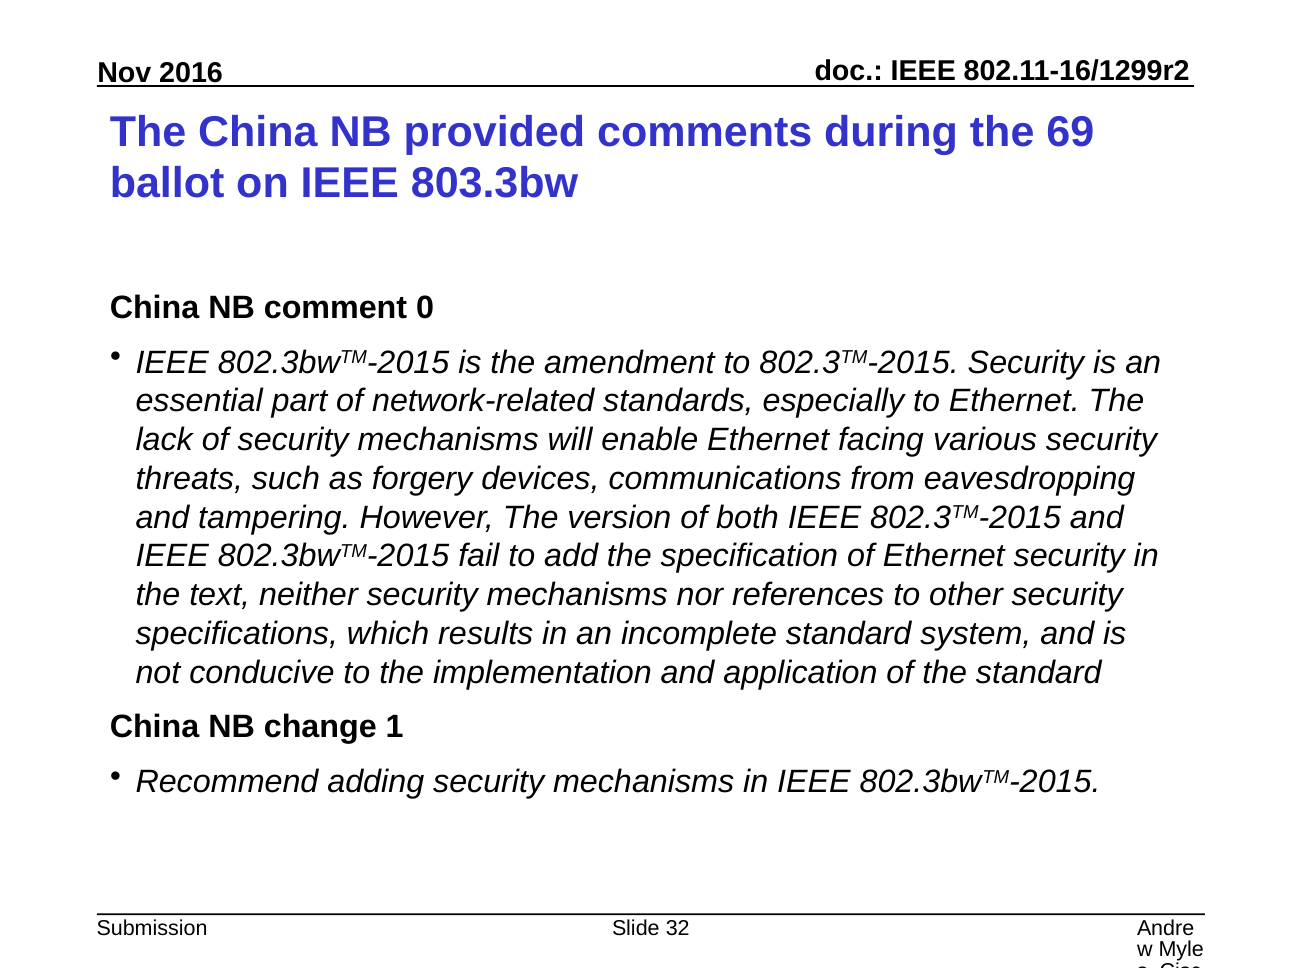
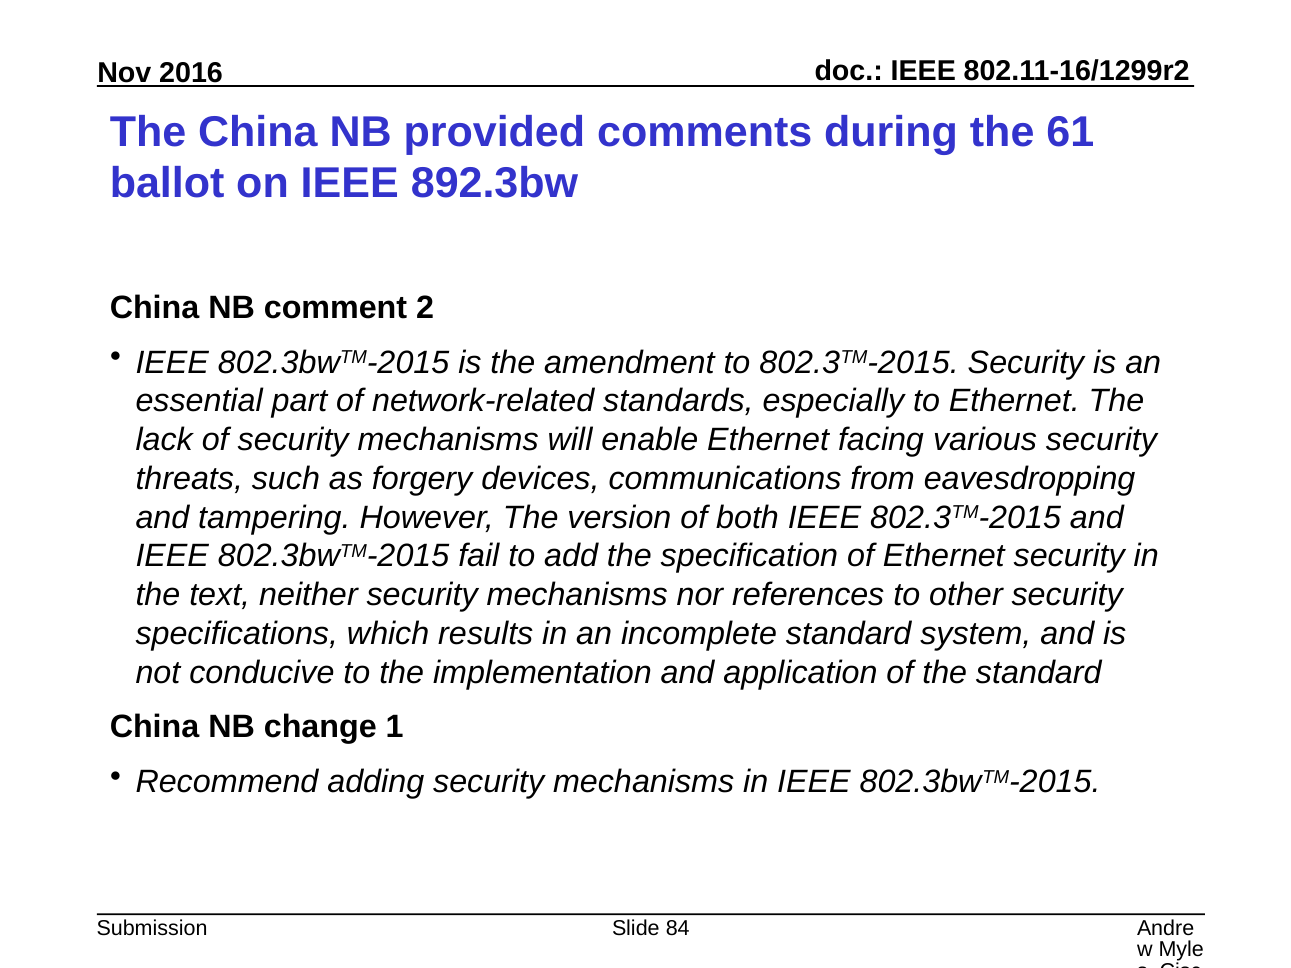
69: 69 -> 61 (1070, 132)
803.3bw: 803.3bw -> 892.3bw (494, 184)
0: 0 -> 2 (425, 308)
32: 32 -> 84 (678, 929)
